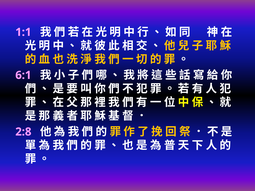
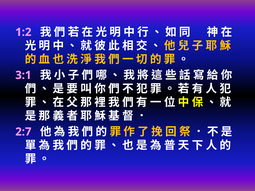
1:1: 1:1 -> 1:2 (23, 32)
6:1: 6:1 -> 3:1 (23, 75)
2:8: 2:8 -> 2:7 (23, 132)
